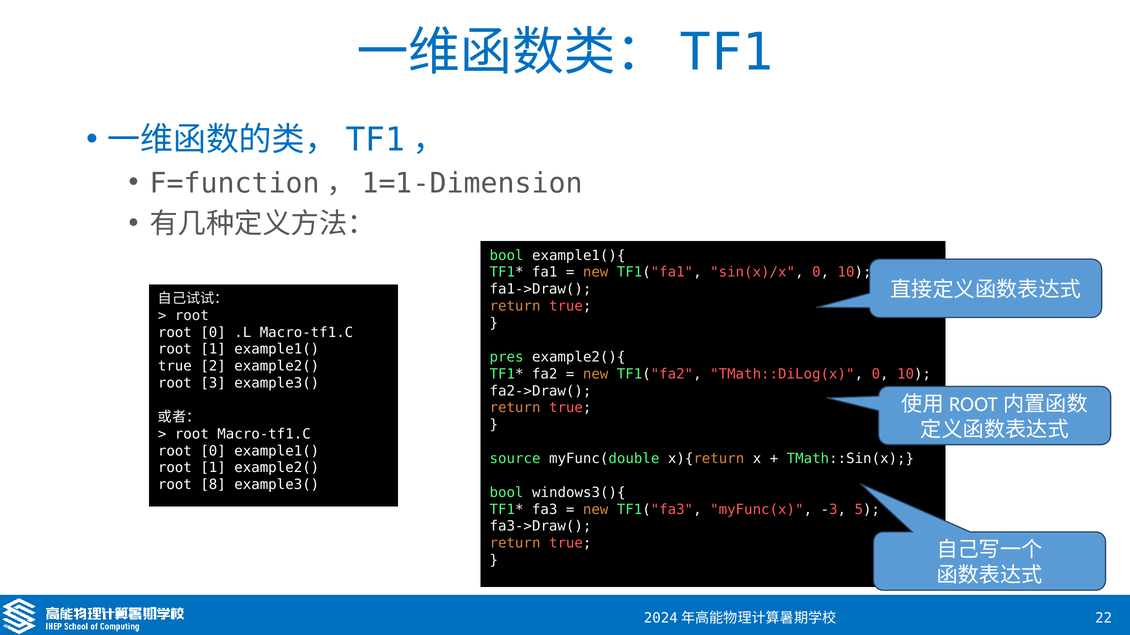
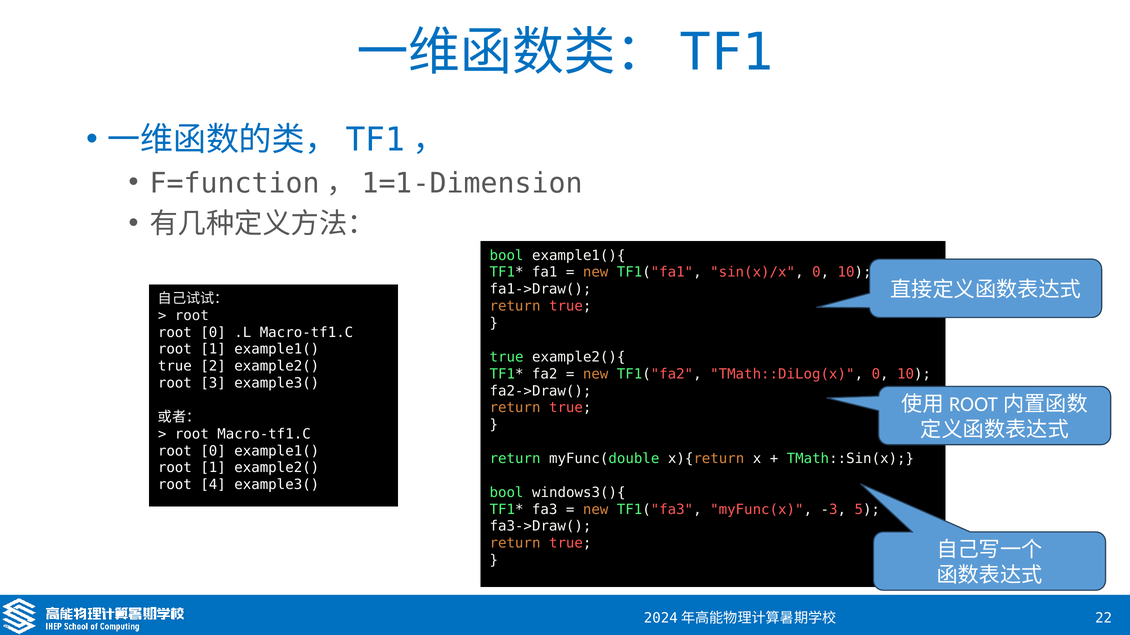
pres: pres -> true (507, 357)
source: source -> return (515, 459)
8: 8 -> 4 (213, 485)
